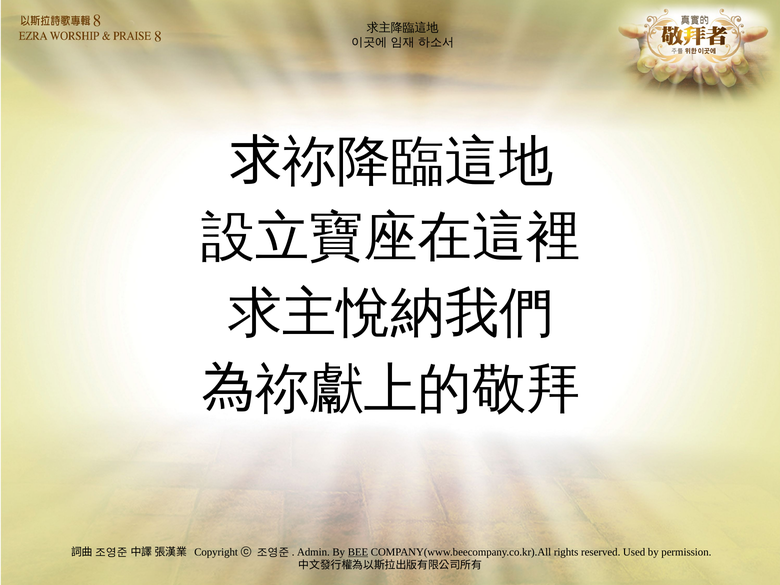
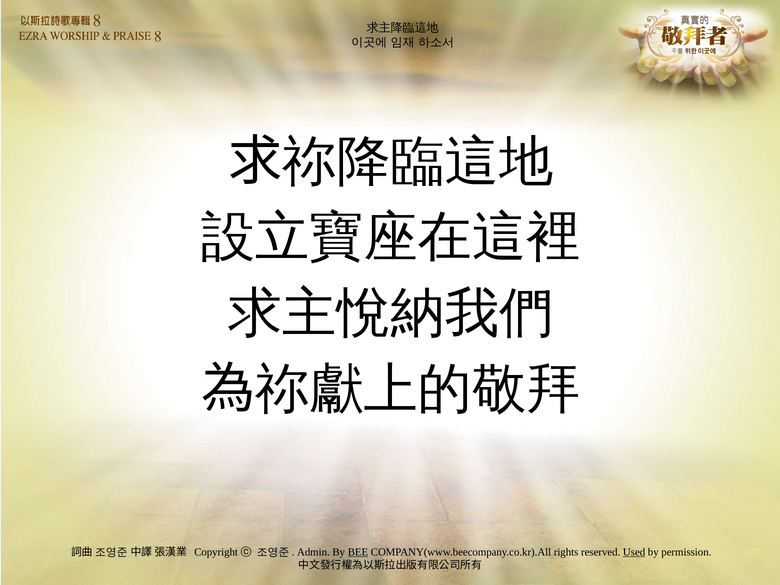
Used underline: none -> present (634, 552)
